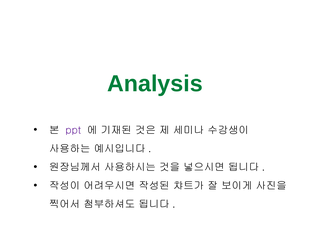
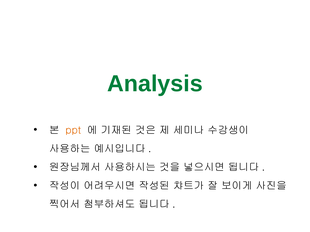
ppt colour: purple -> orange (73, 130)
